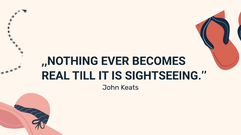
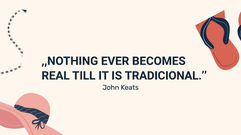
SIGHTSEEING: SIGHTSEEING -> TRADICIONAL (166, 76)
